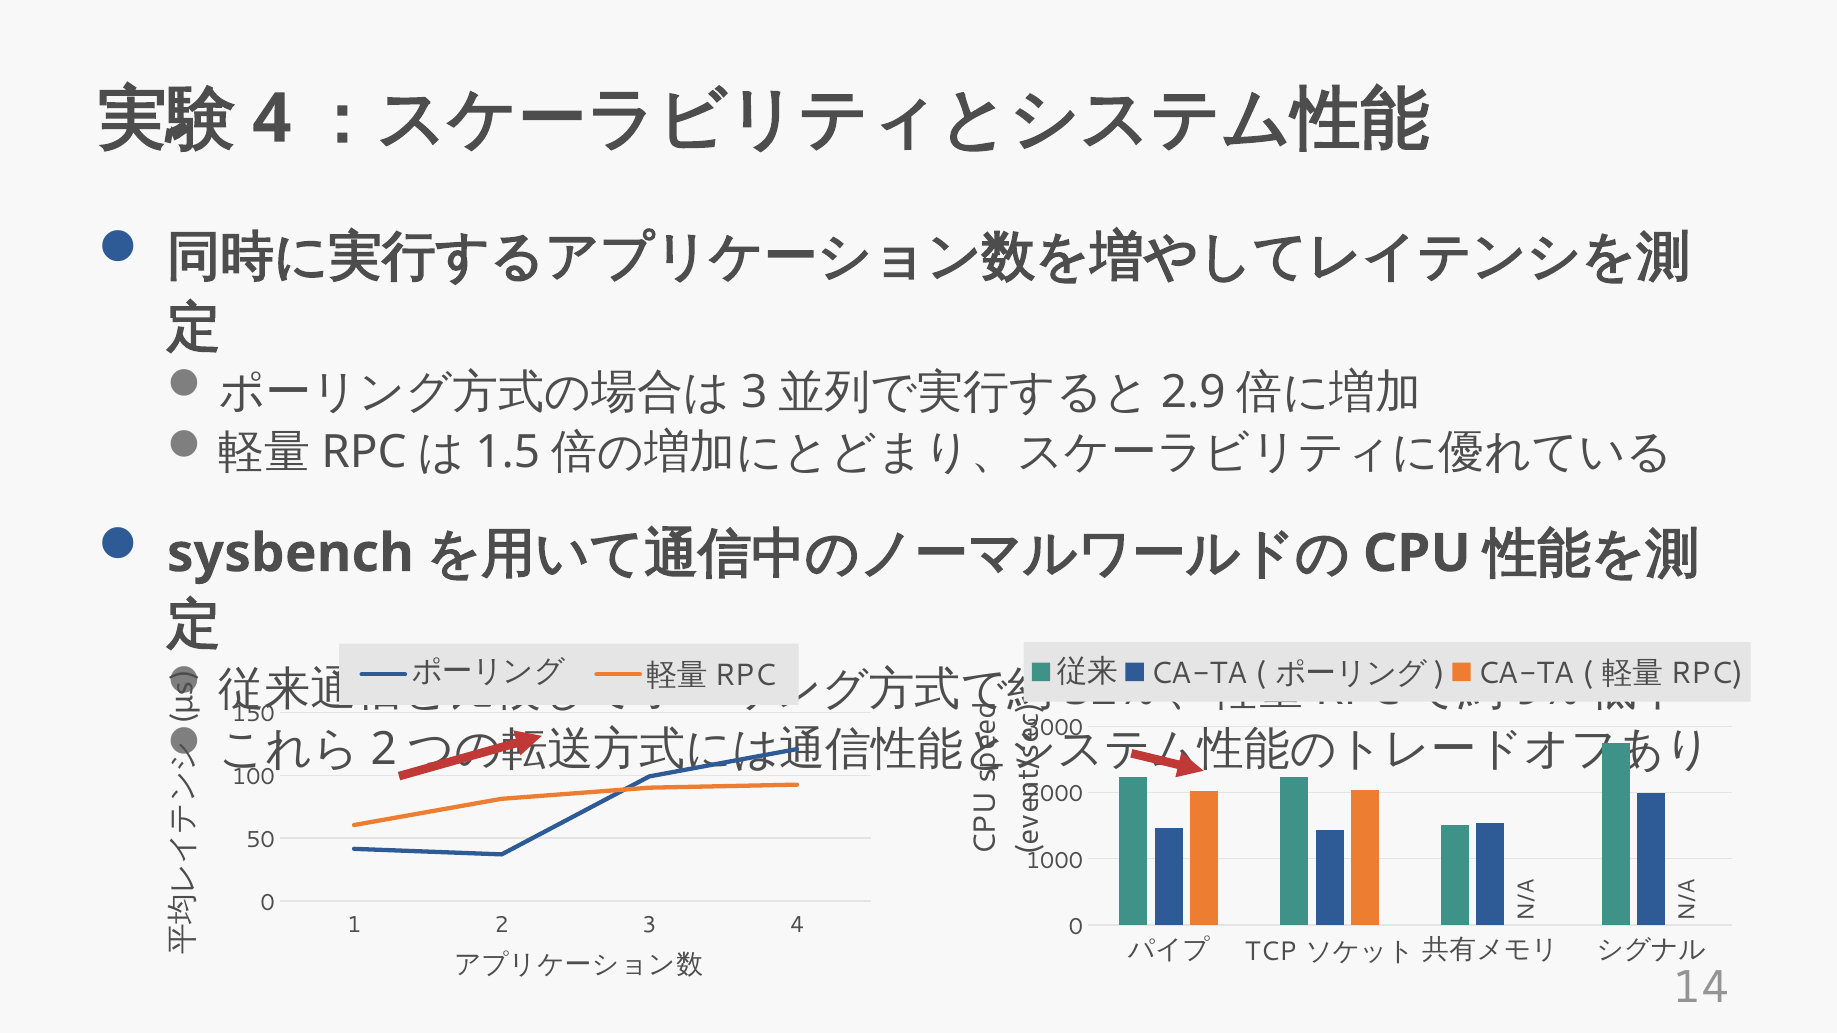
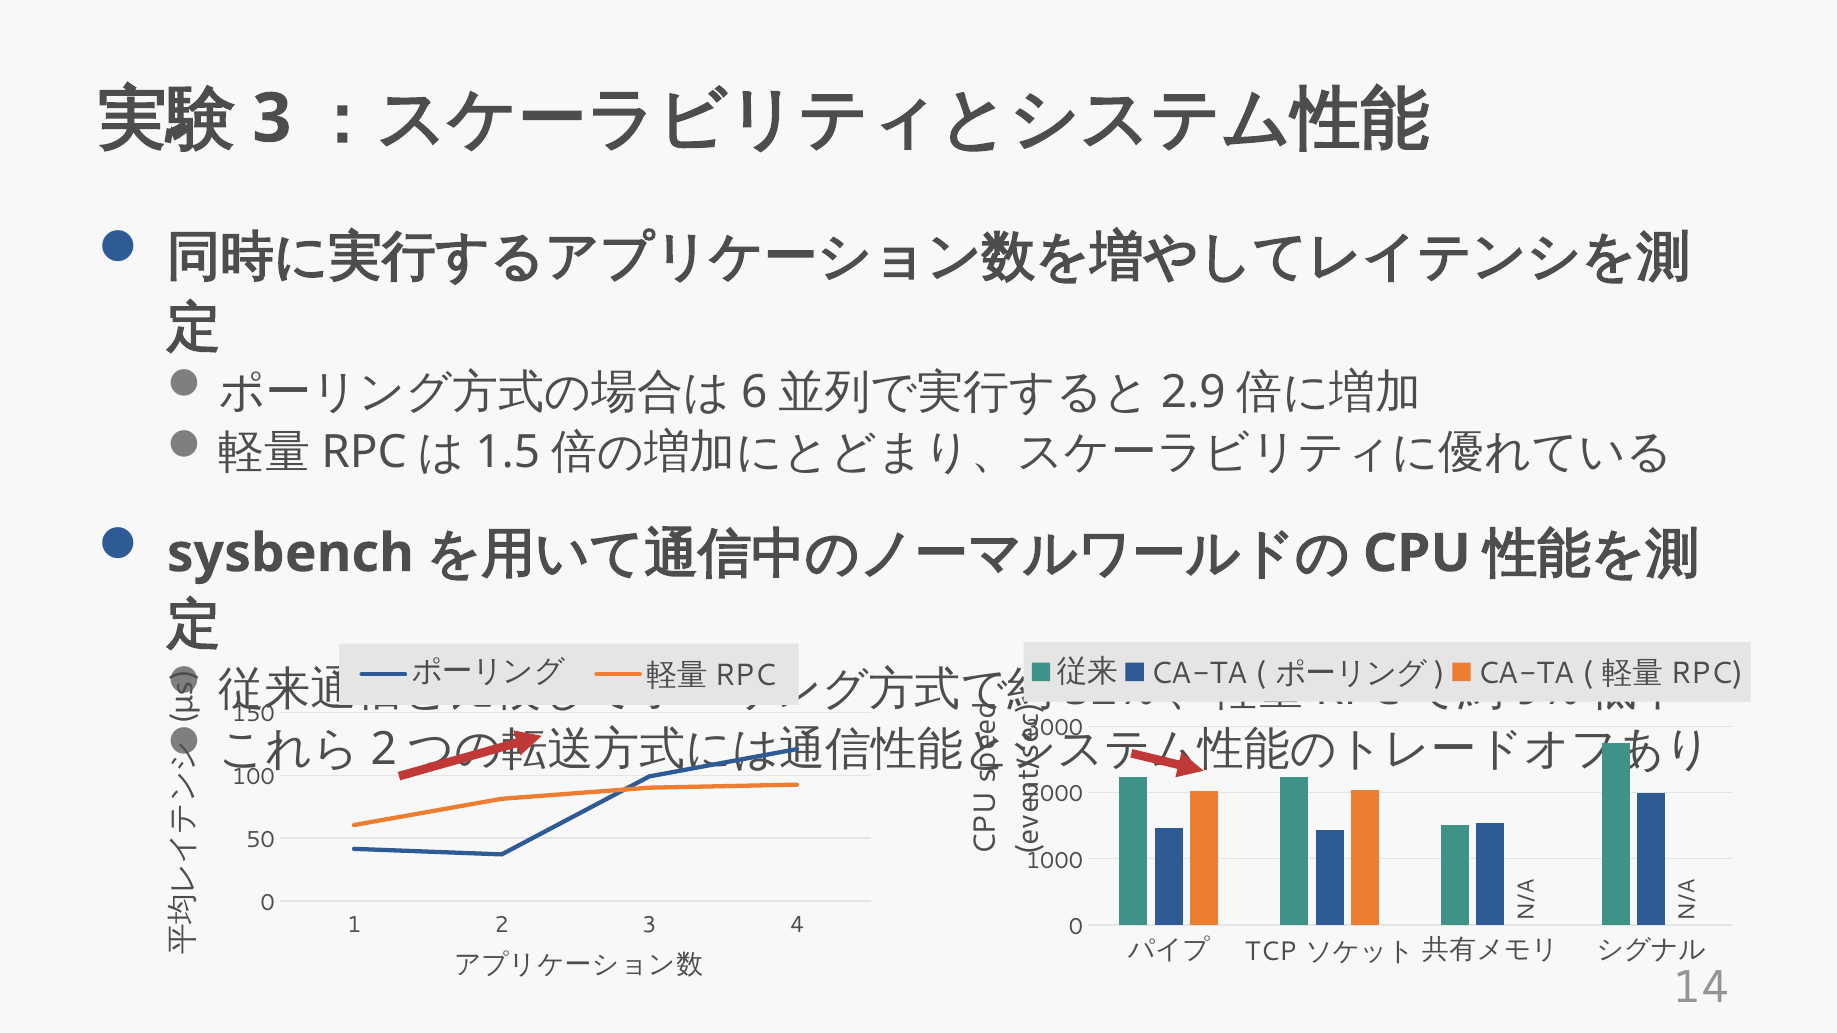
4: 4 -> 3 (272, 119)
3: 3 -> 6 (754, 392)
